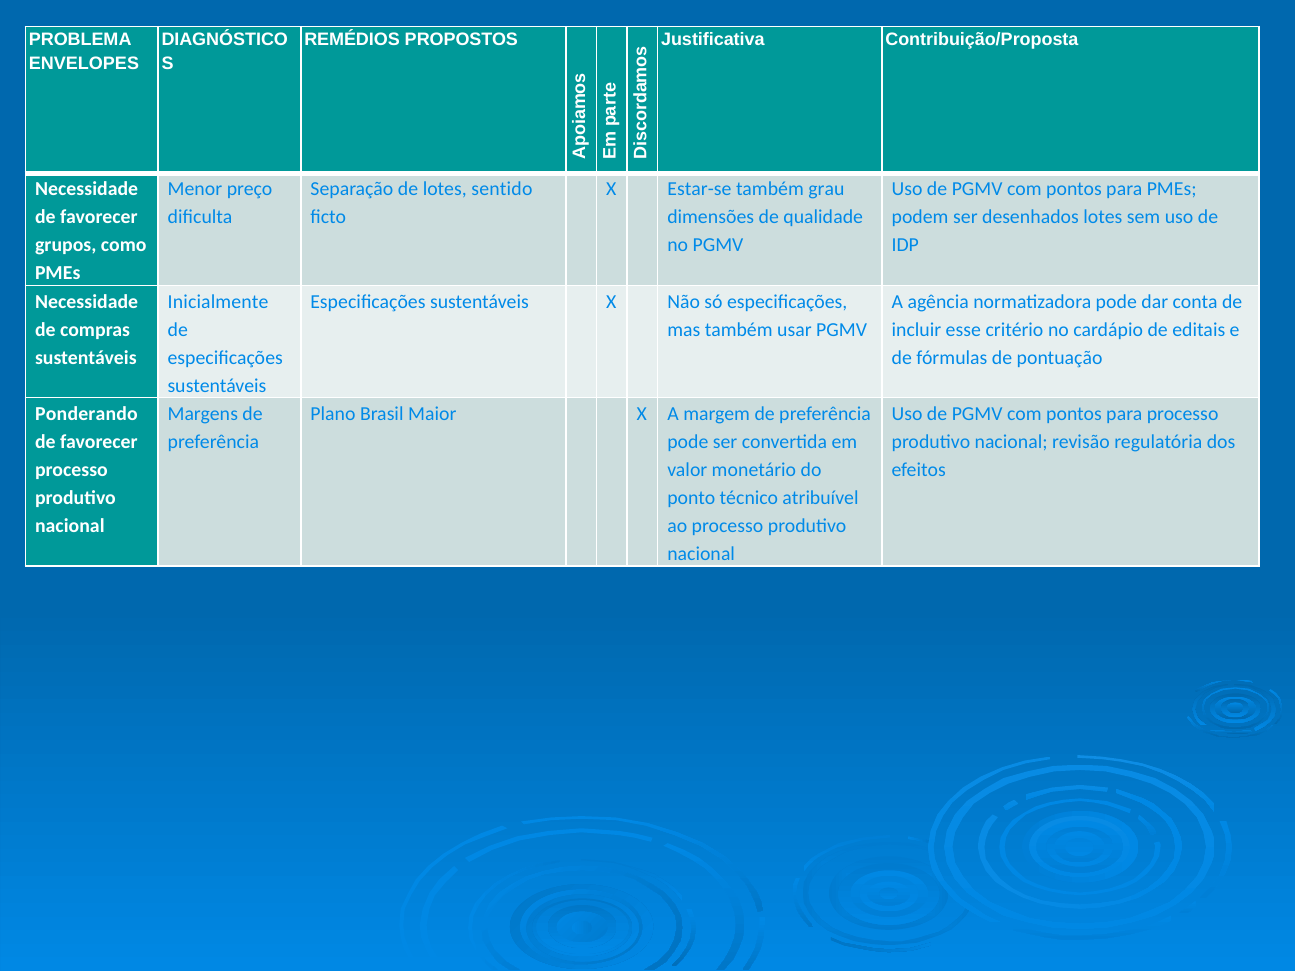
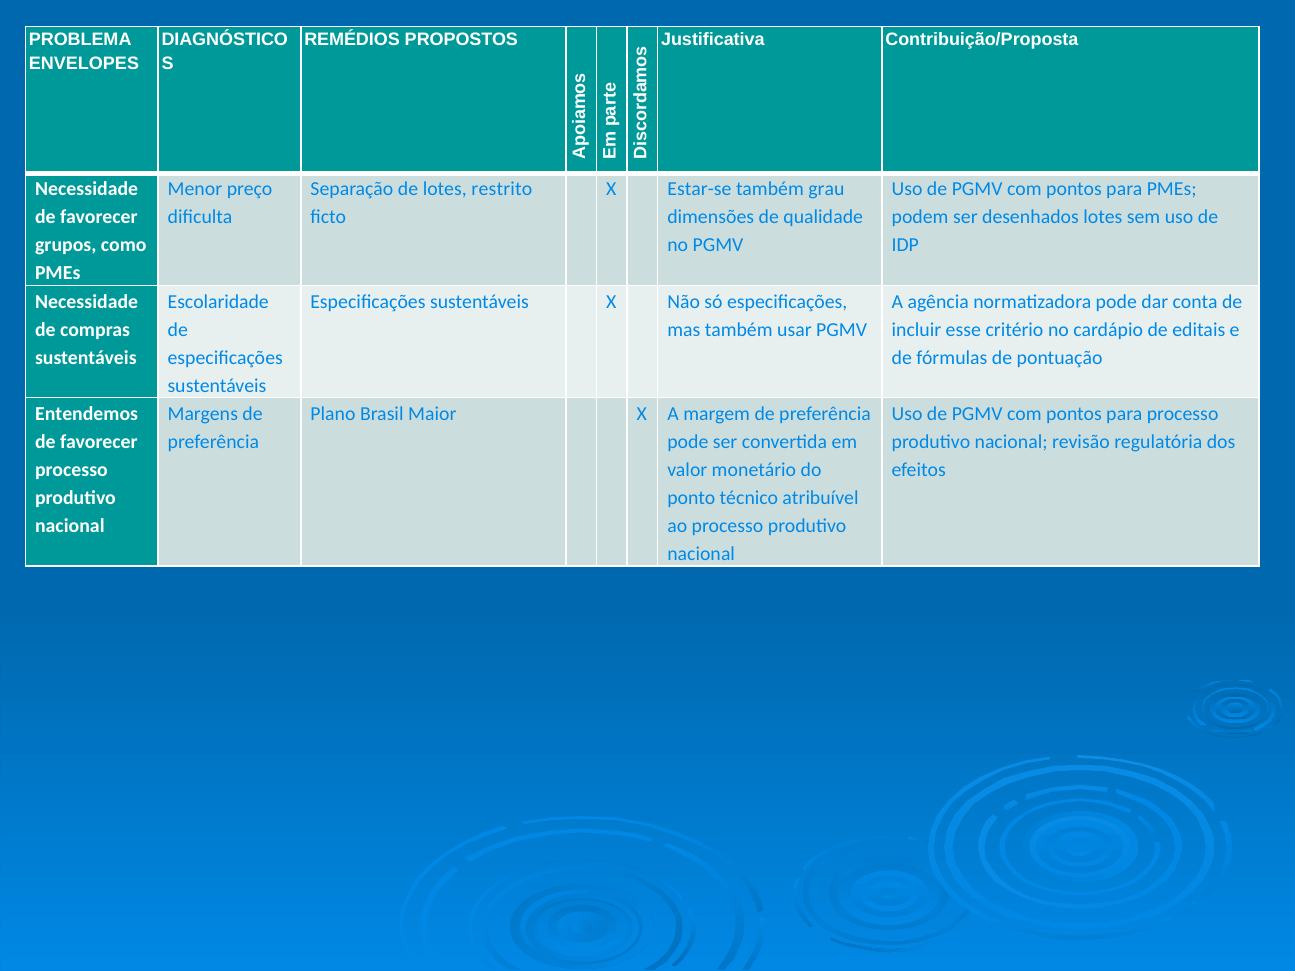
sentido: sentido -> restrito (502, 189)
Inicialmente: Inicialmente -> Escolaridade (218, 302)
Ponderando: Ponderando -> Entendemos (87, 414)
